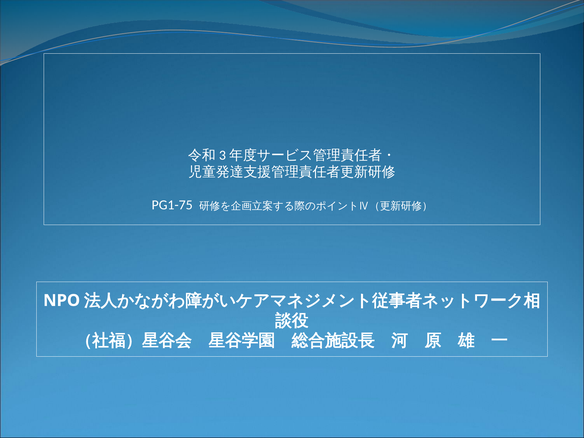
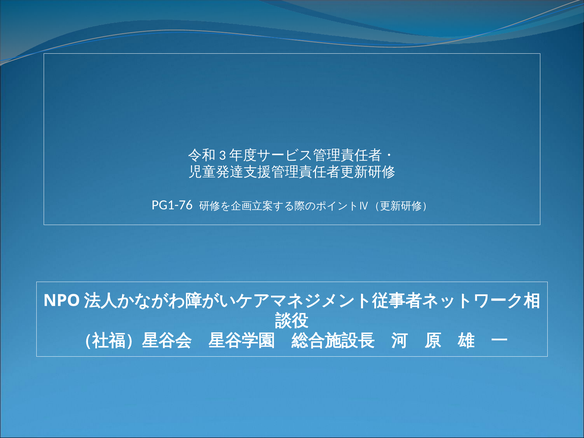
PG1-75: PG1-75 -> PG1-76 (172, 205)
